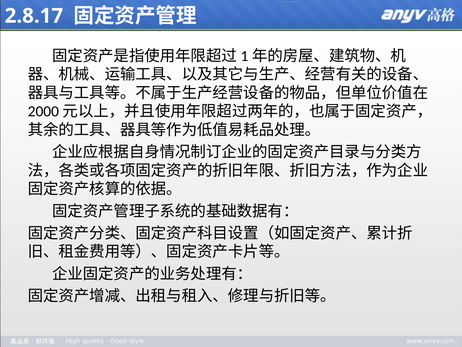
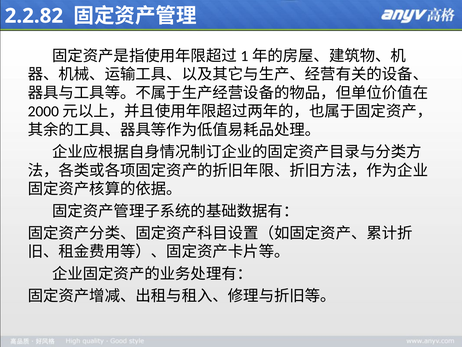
2.8.17: 2.8.17 -> 2.2.82 (34, 16)
